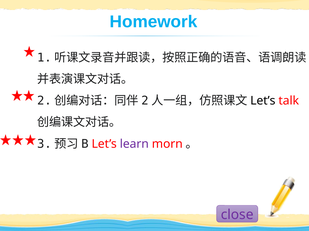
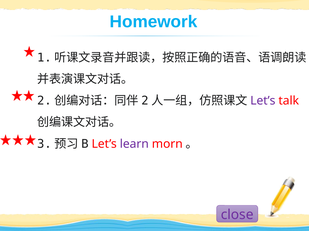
Let’s colour: black -> purple (263, 101)
